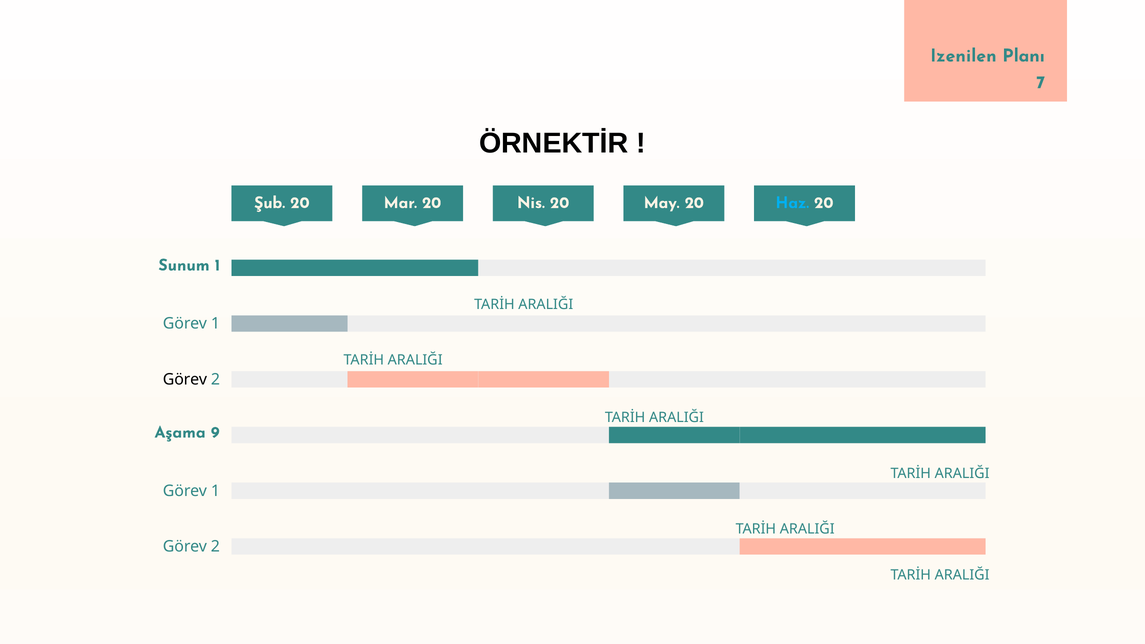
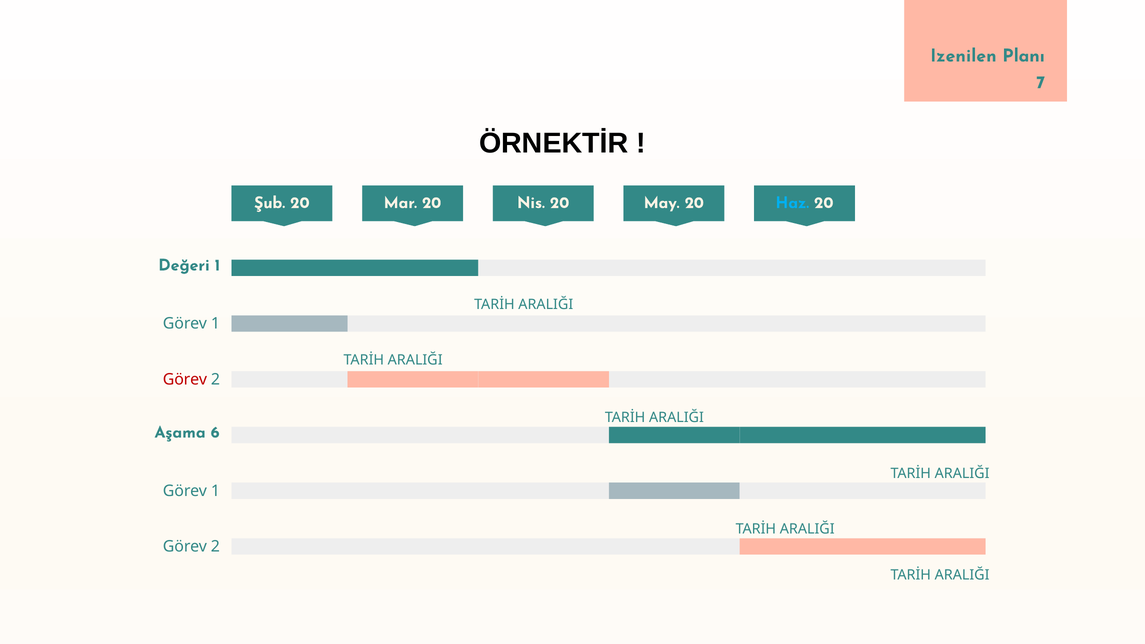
Sunum: Sunum -> Değeri (184, 265)
Görev colour: black -> red (185, 379)
9: 9 -> 6 (215, 432)
